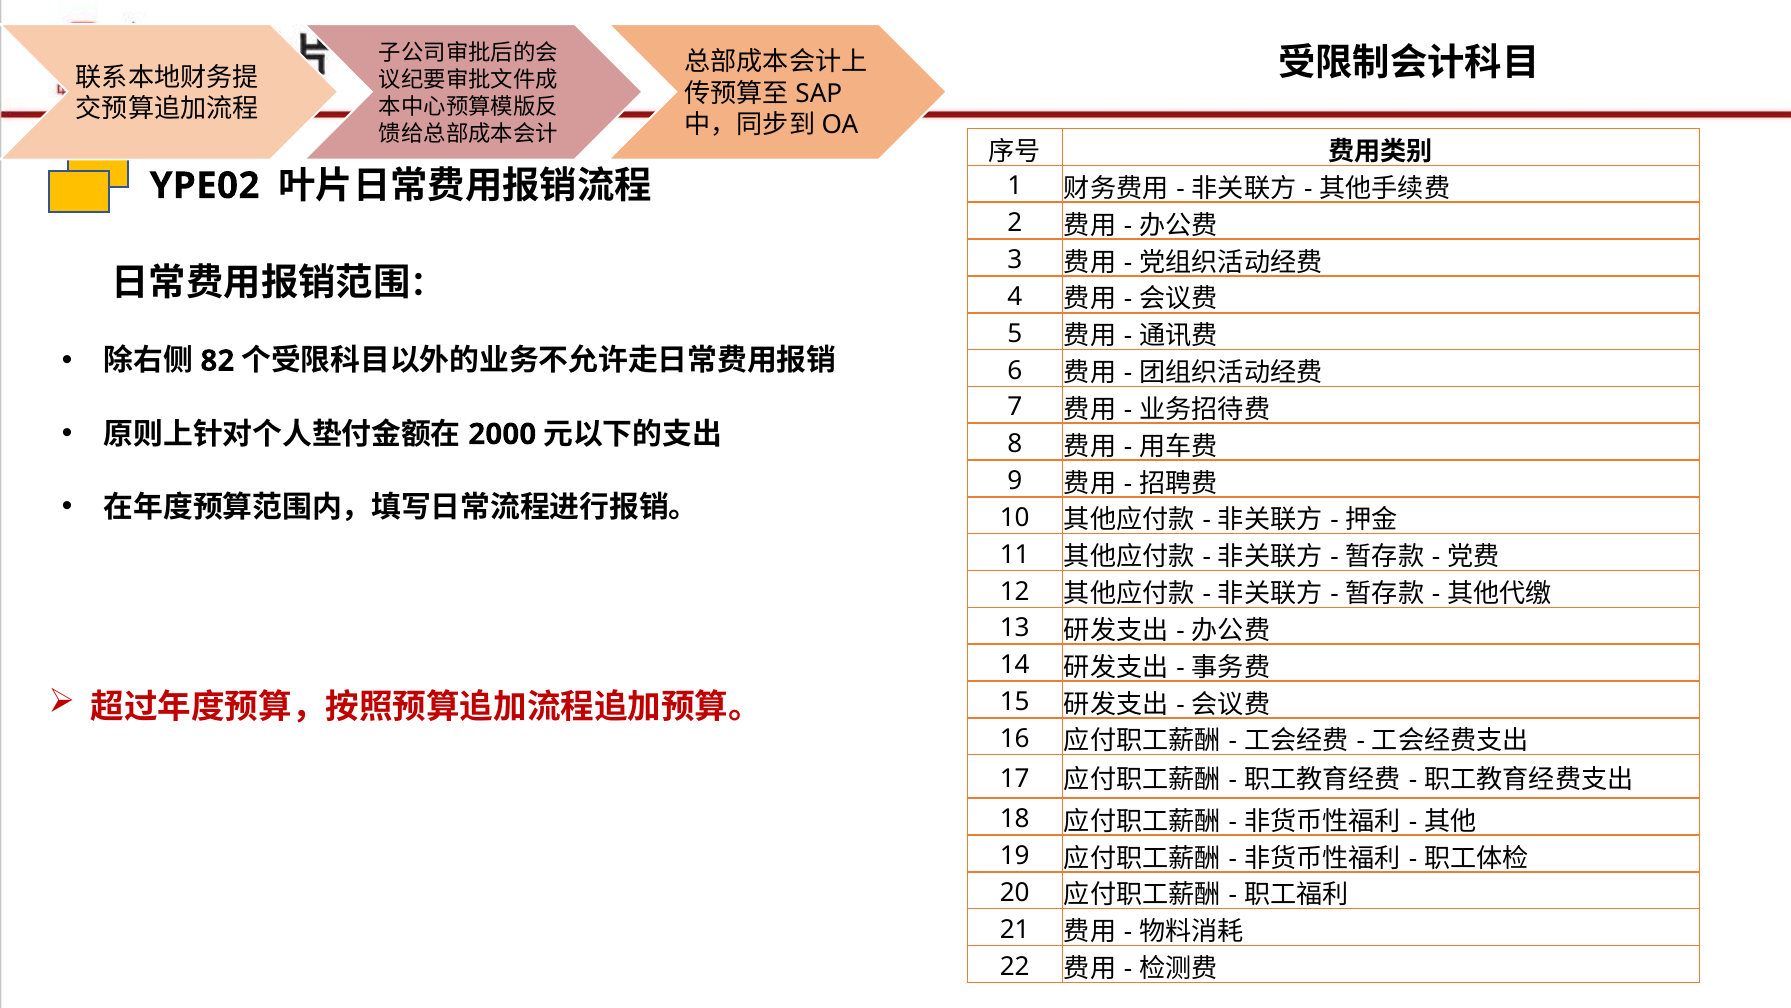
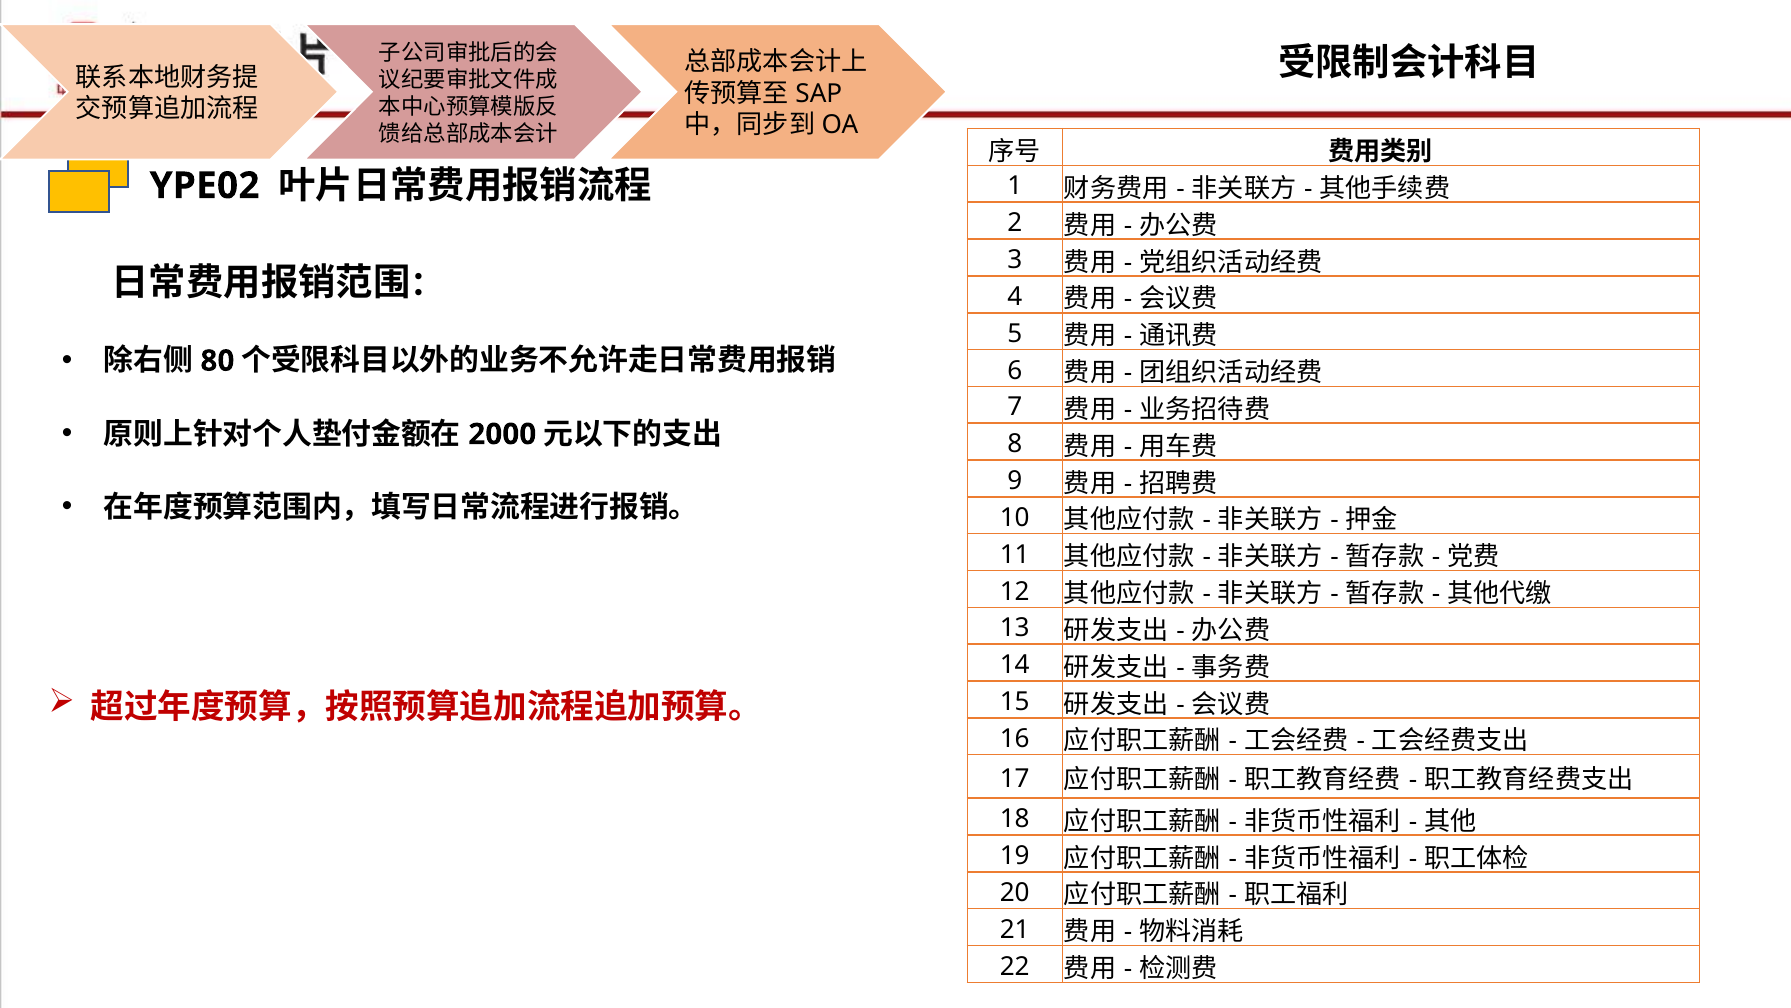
82: 82 -> 80 (217, 361)
